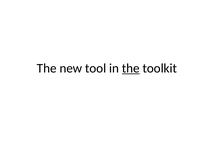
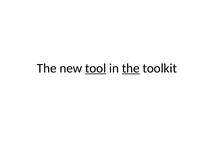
tool underline: none -> present (96, 68)
